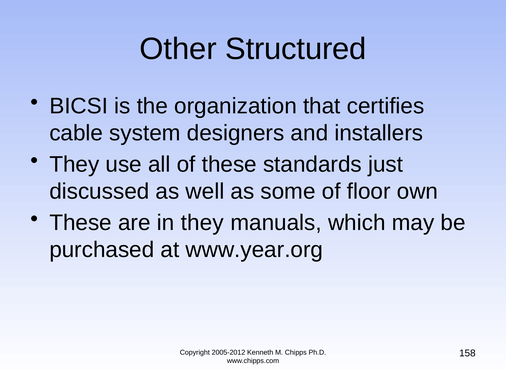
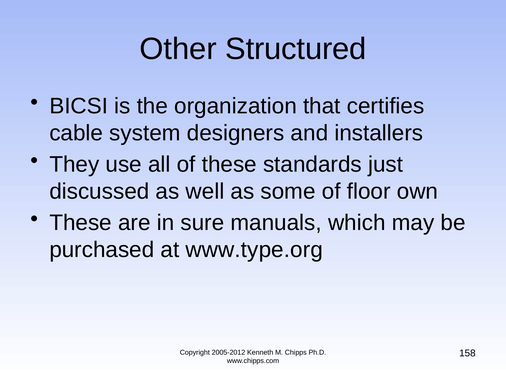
in they: they -> sure (202, 223)
www.year.org: www.year.org -> www.type.org (254, 250)
